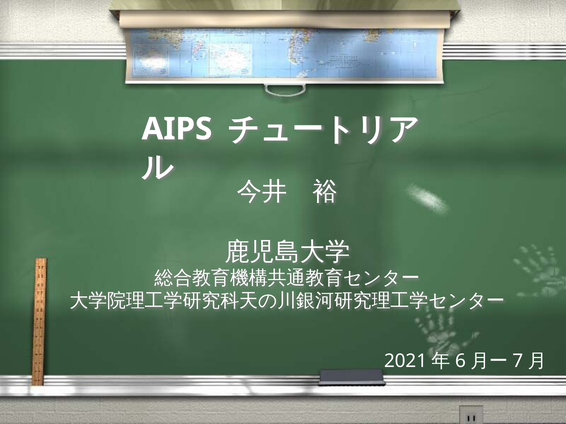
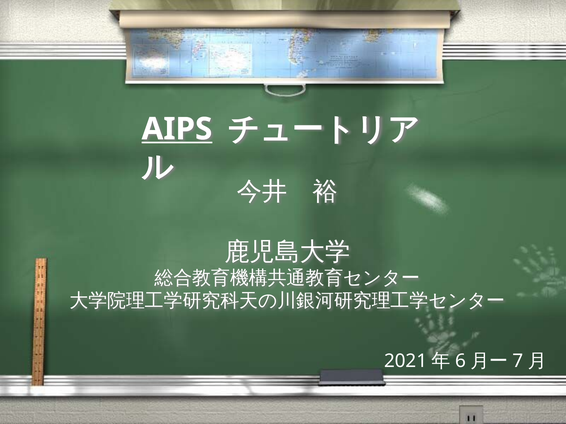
AIPS underline: none -> present (177, 129)
